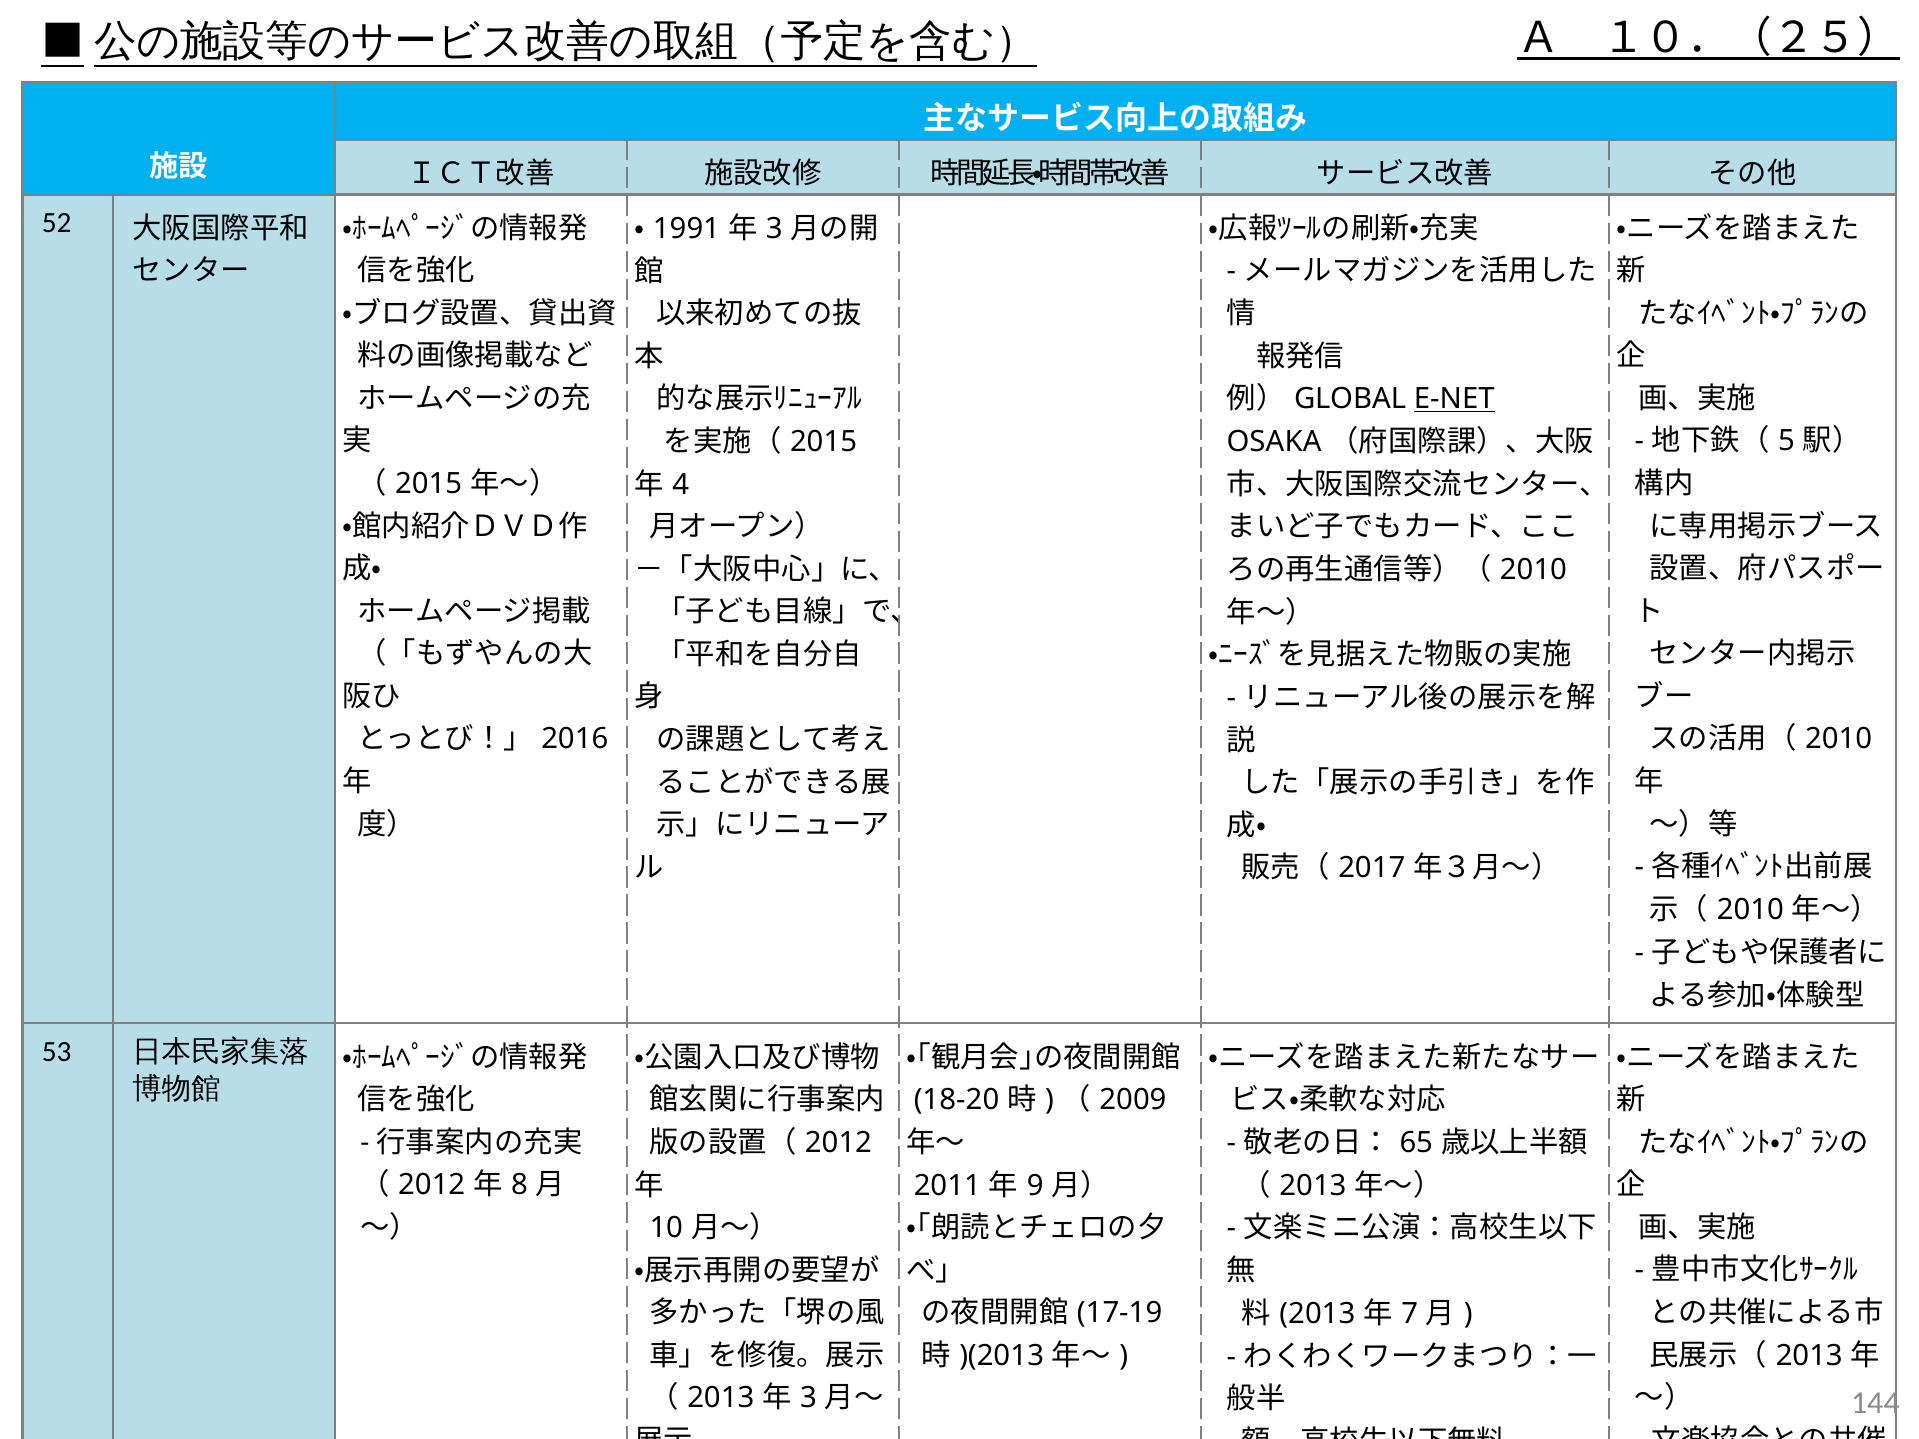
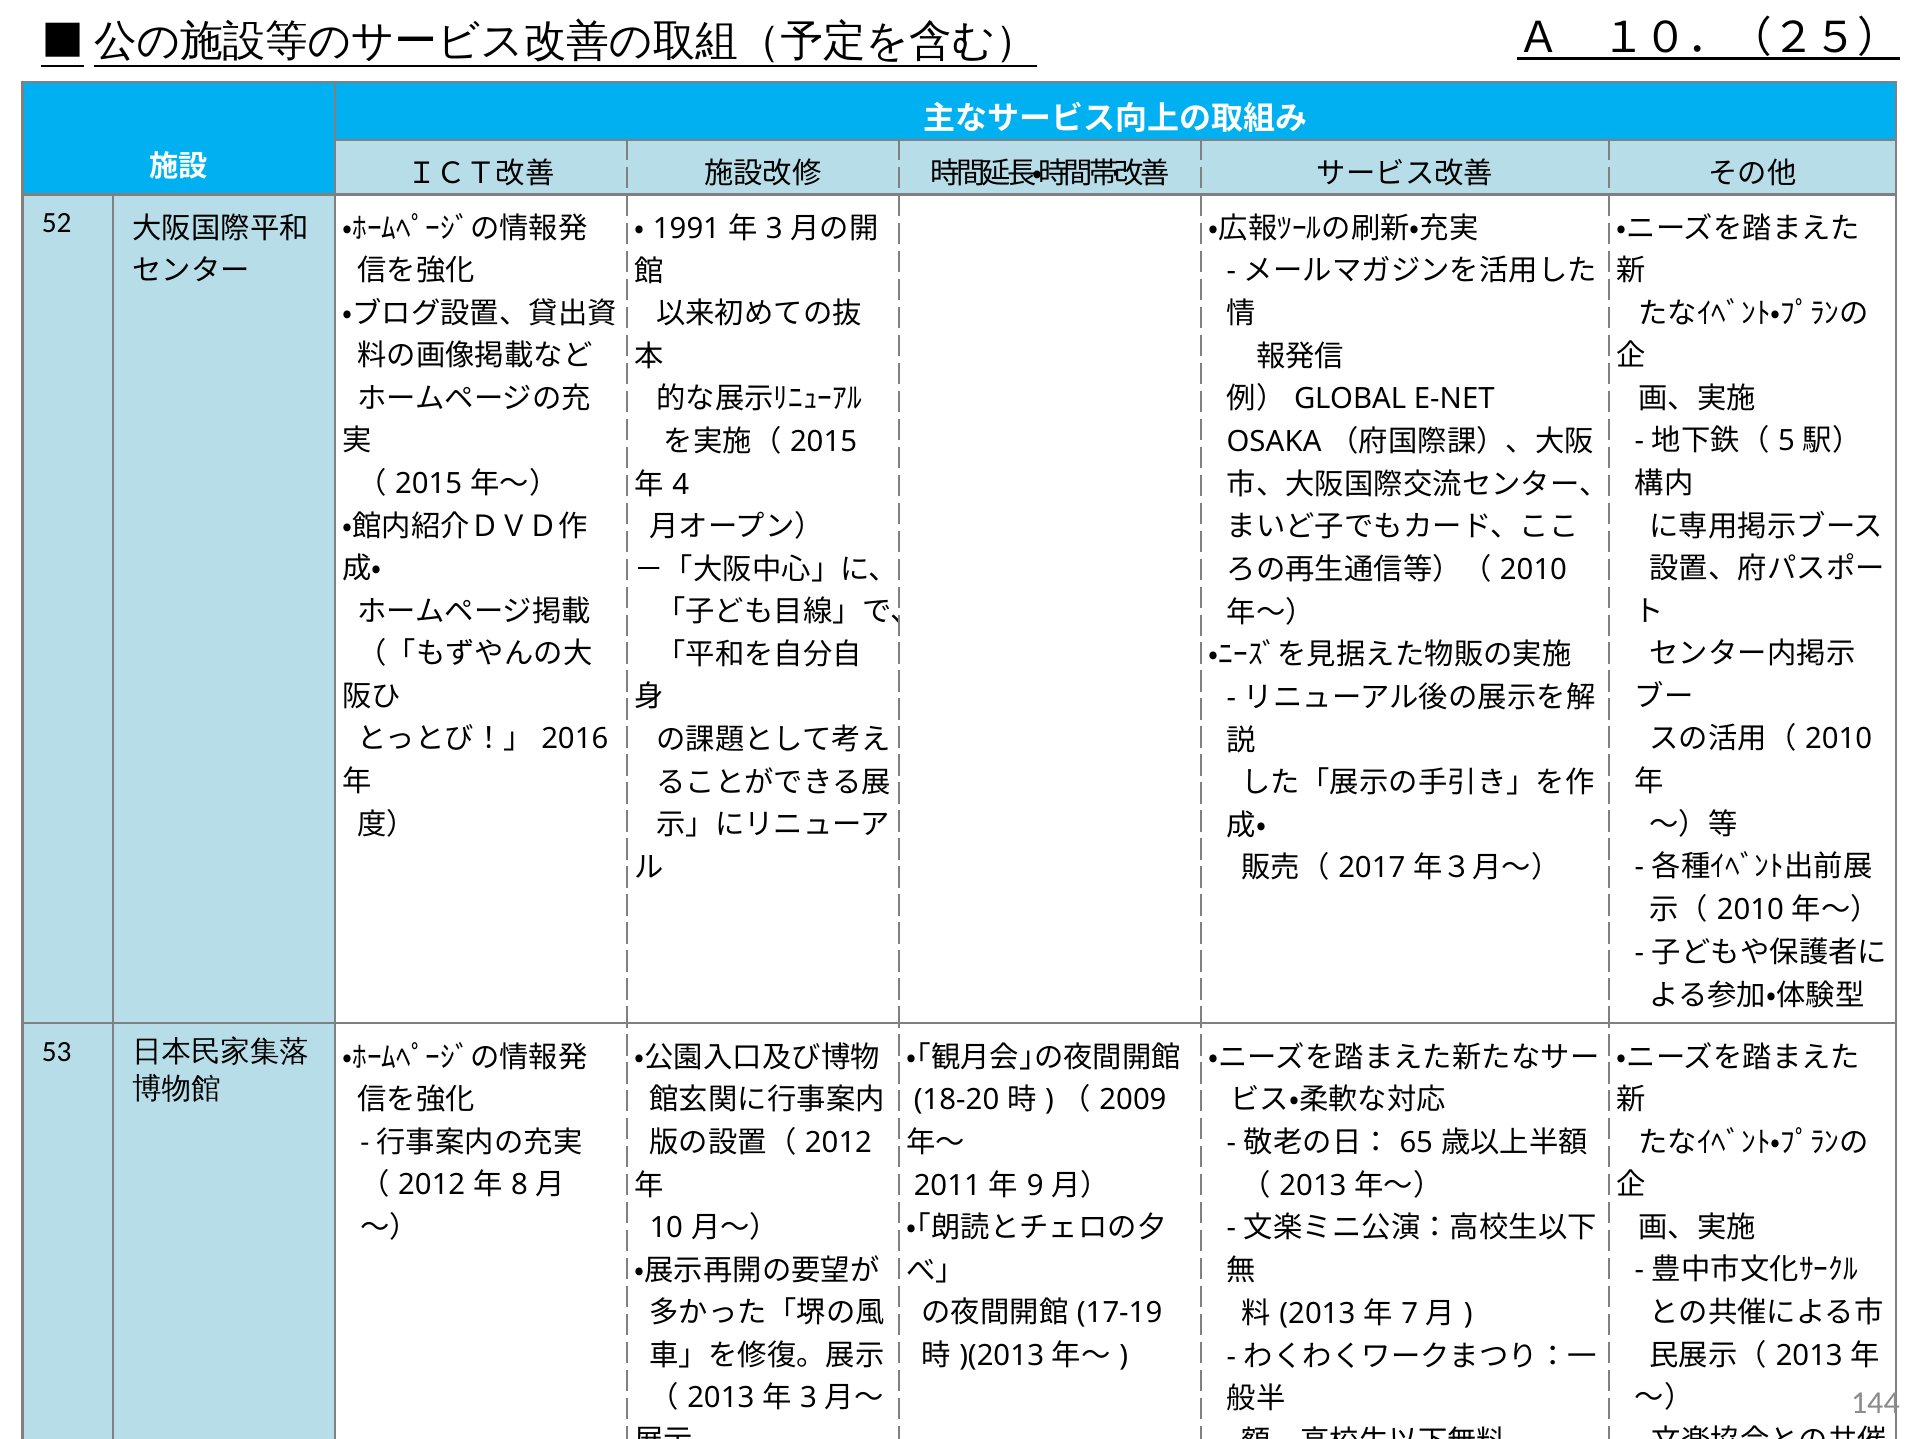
E-NET underline: present -> none (1454, 399)
